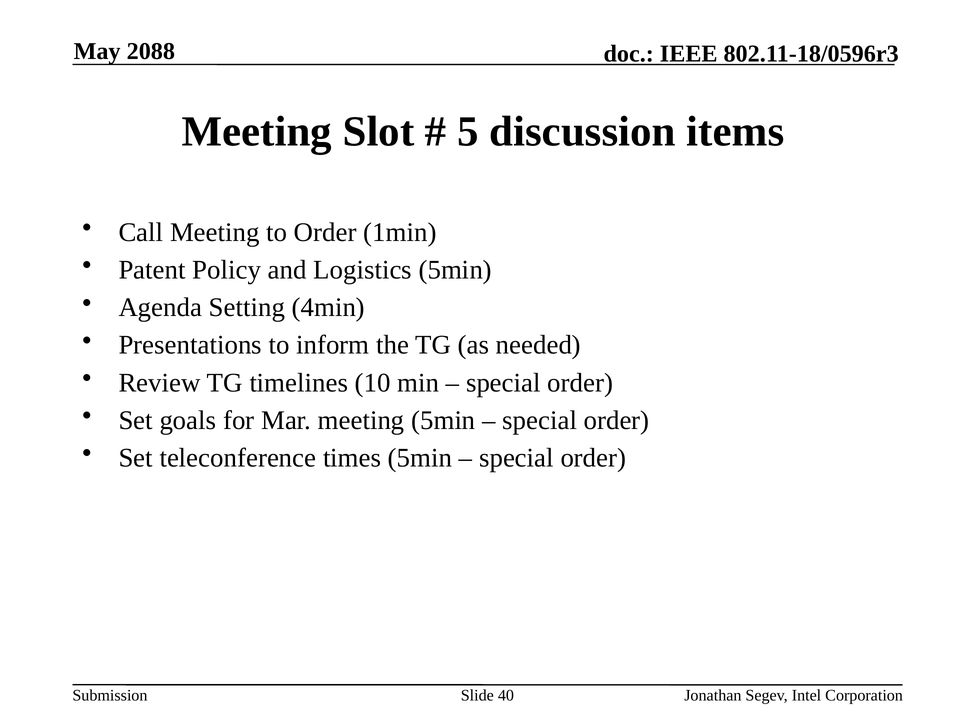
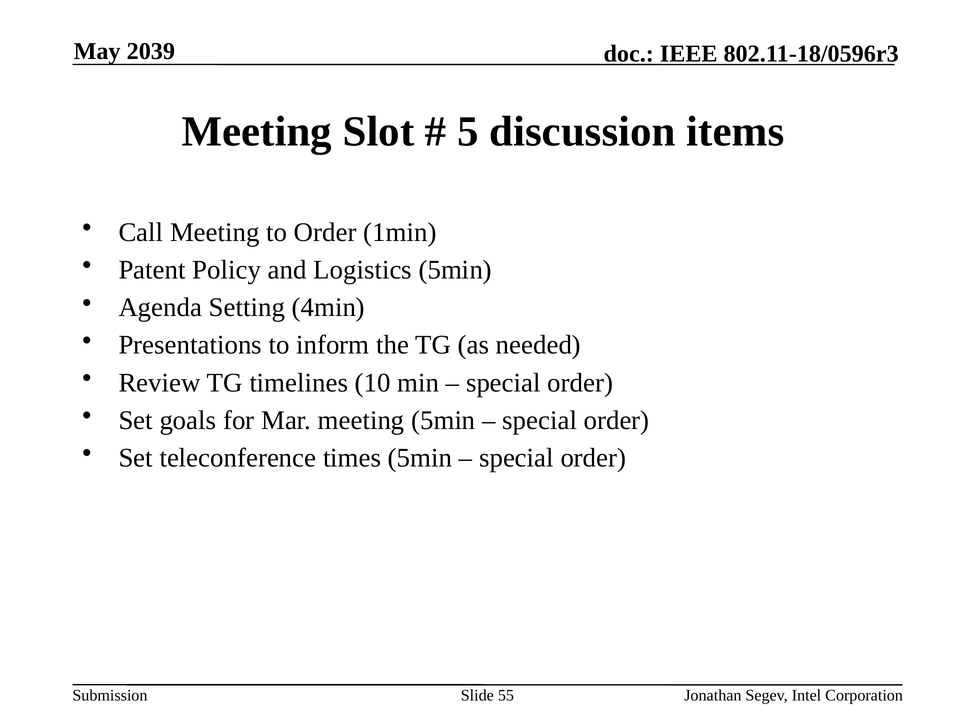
2088: 2088 -> 2039 (151, 51)
40: 40 -> 55 (506, 696)
